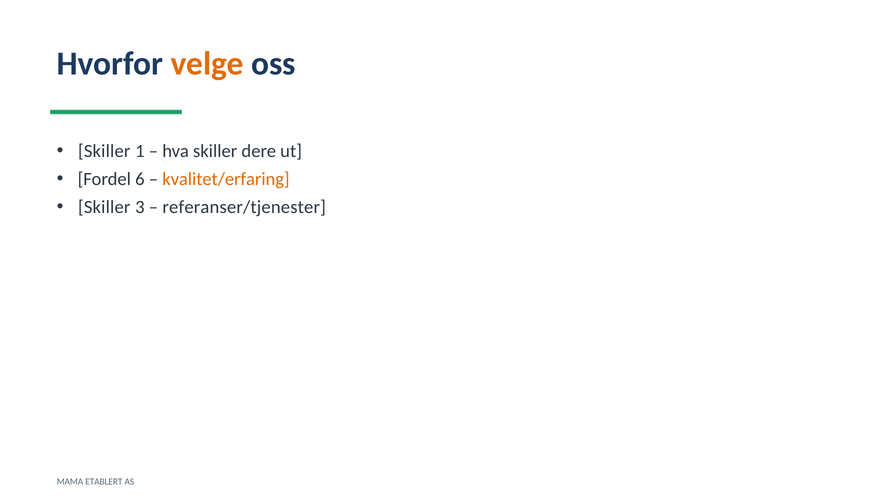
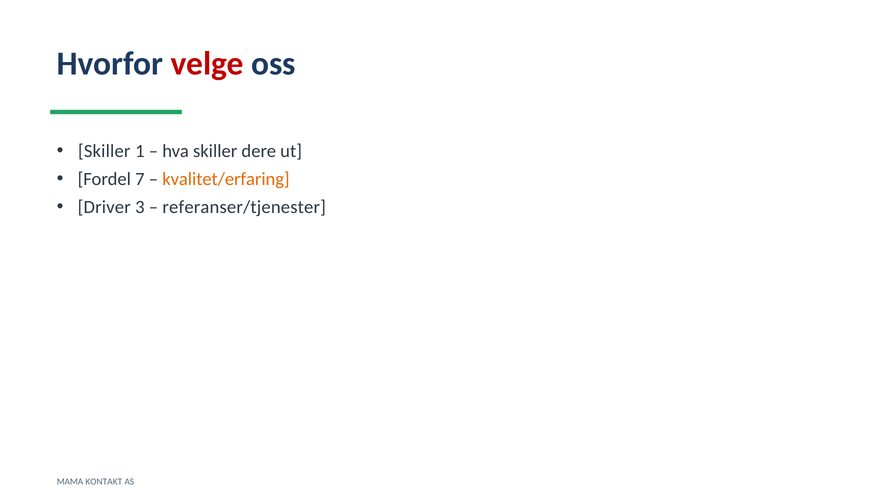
velge colour: orange -> red (207, 64)
6: 6 -> 7 (140, 179)
Skiller: Skiller -> Driver (104, 207)
ETABLERT: ETABLERT -> KONTAKT (104, 481)
